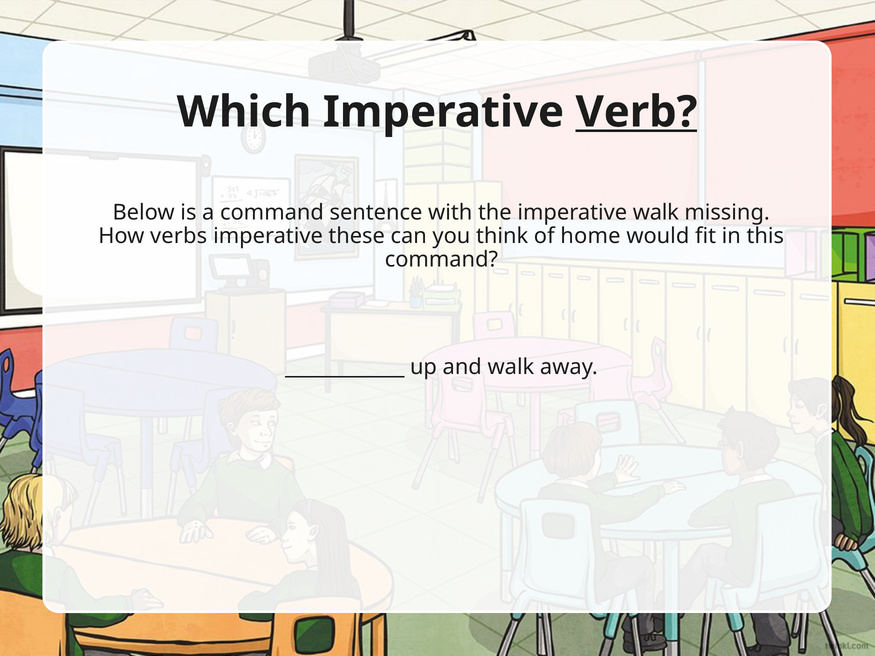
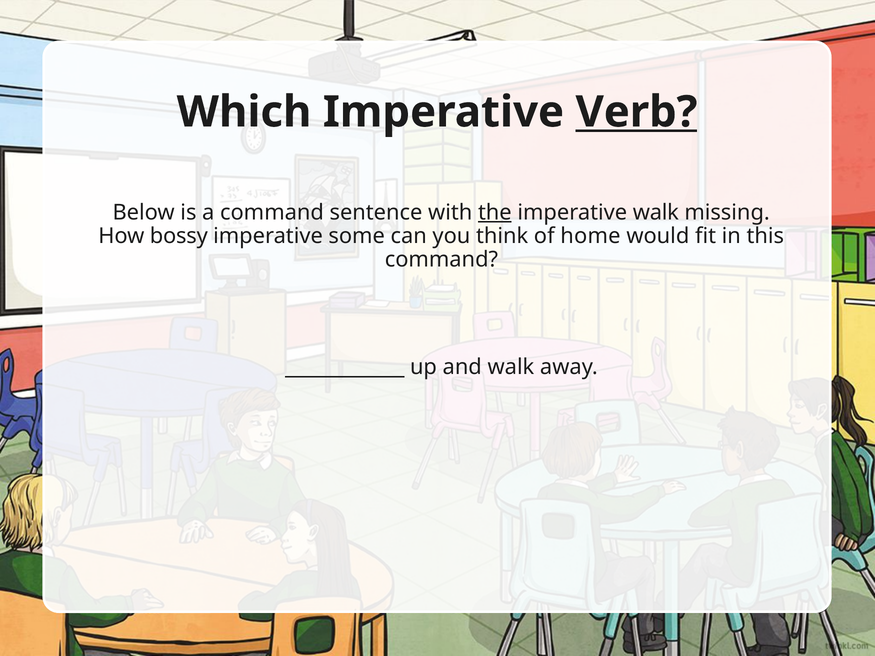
the underline: none -> present (495, 212)
verbs: verbs -> bossy (179, 236)
these: these -> some (357, 236)
